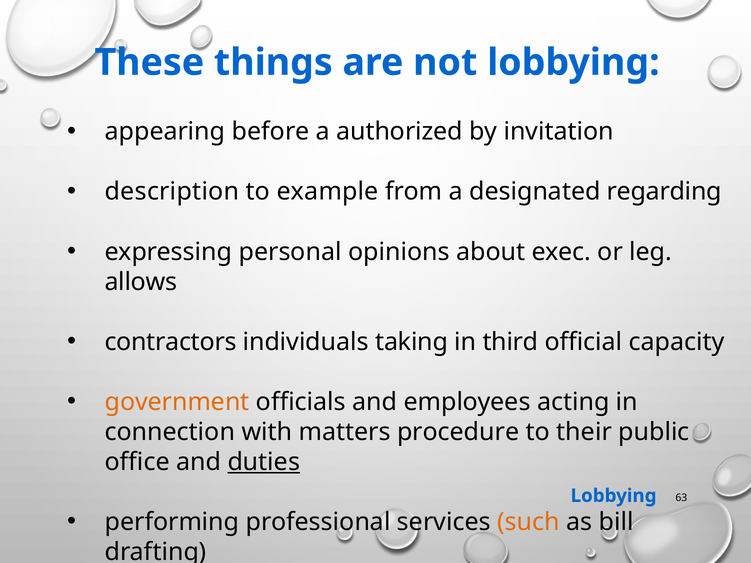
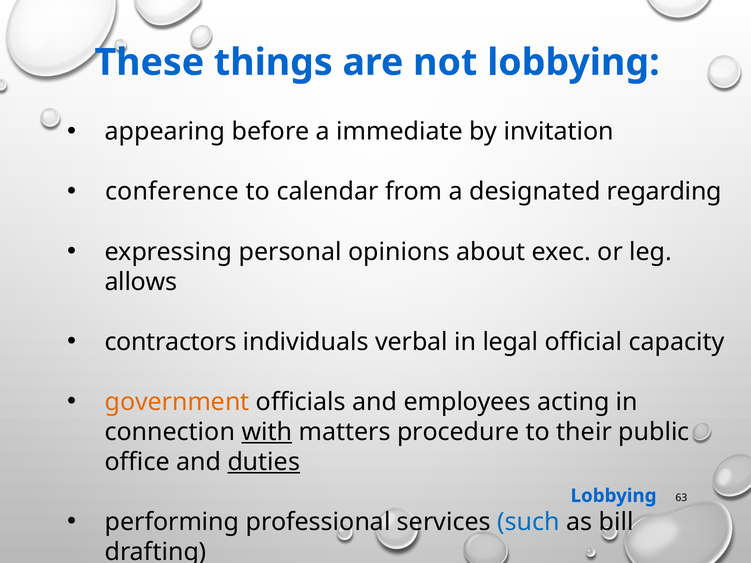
authorized: authorized -> immediate (399, 132)
description: description -> conference (172, 192)
example: example -> calendar (328, 192)
taking: taking -> verbal (412, 342)
third: third -> legal (510, 342)
with underline: none -> present (267, 432)
such colour: orange -> blue (528, 522)
